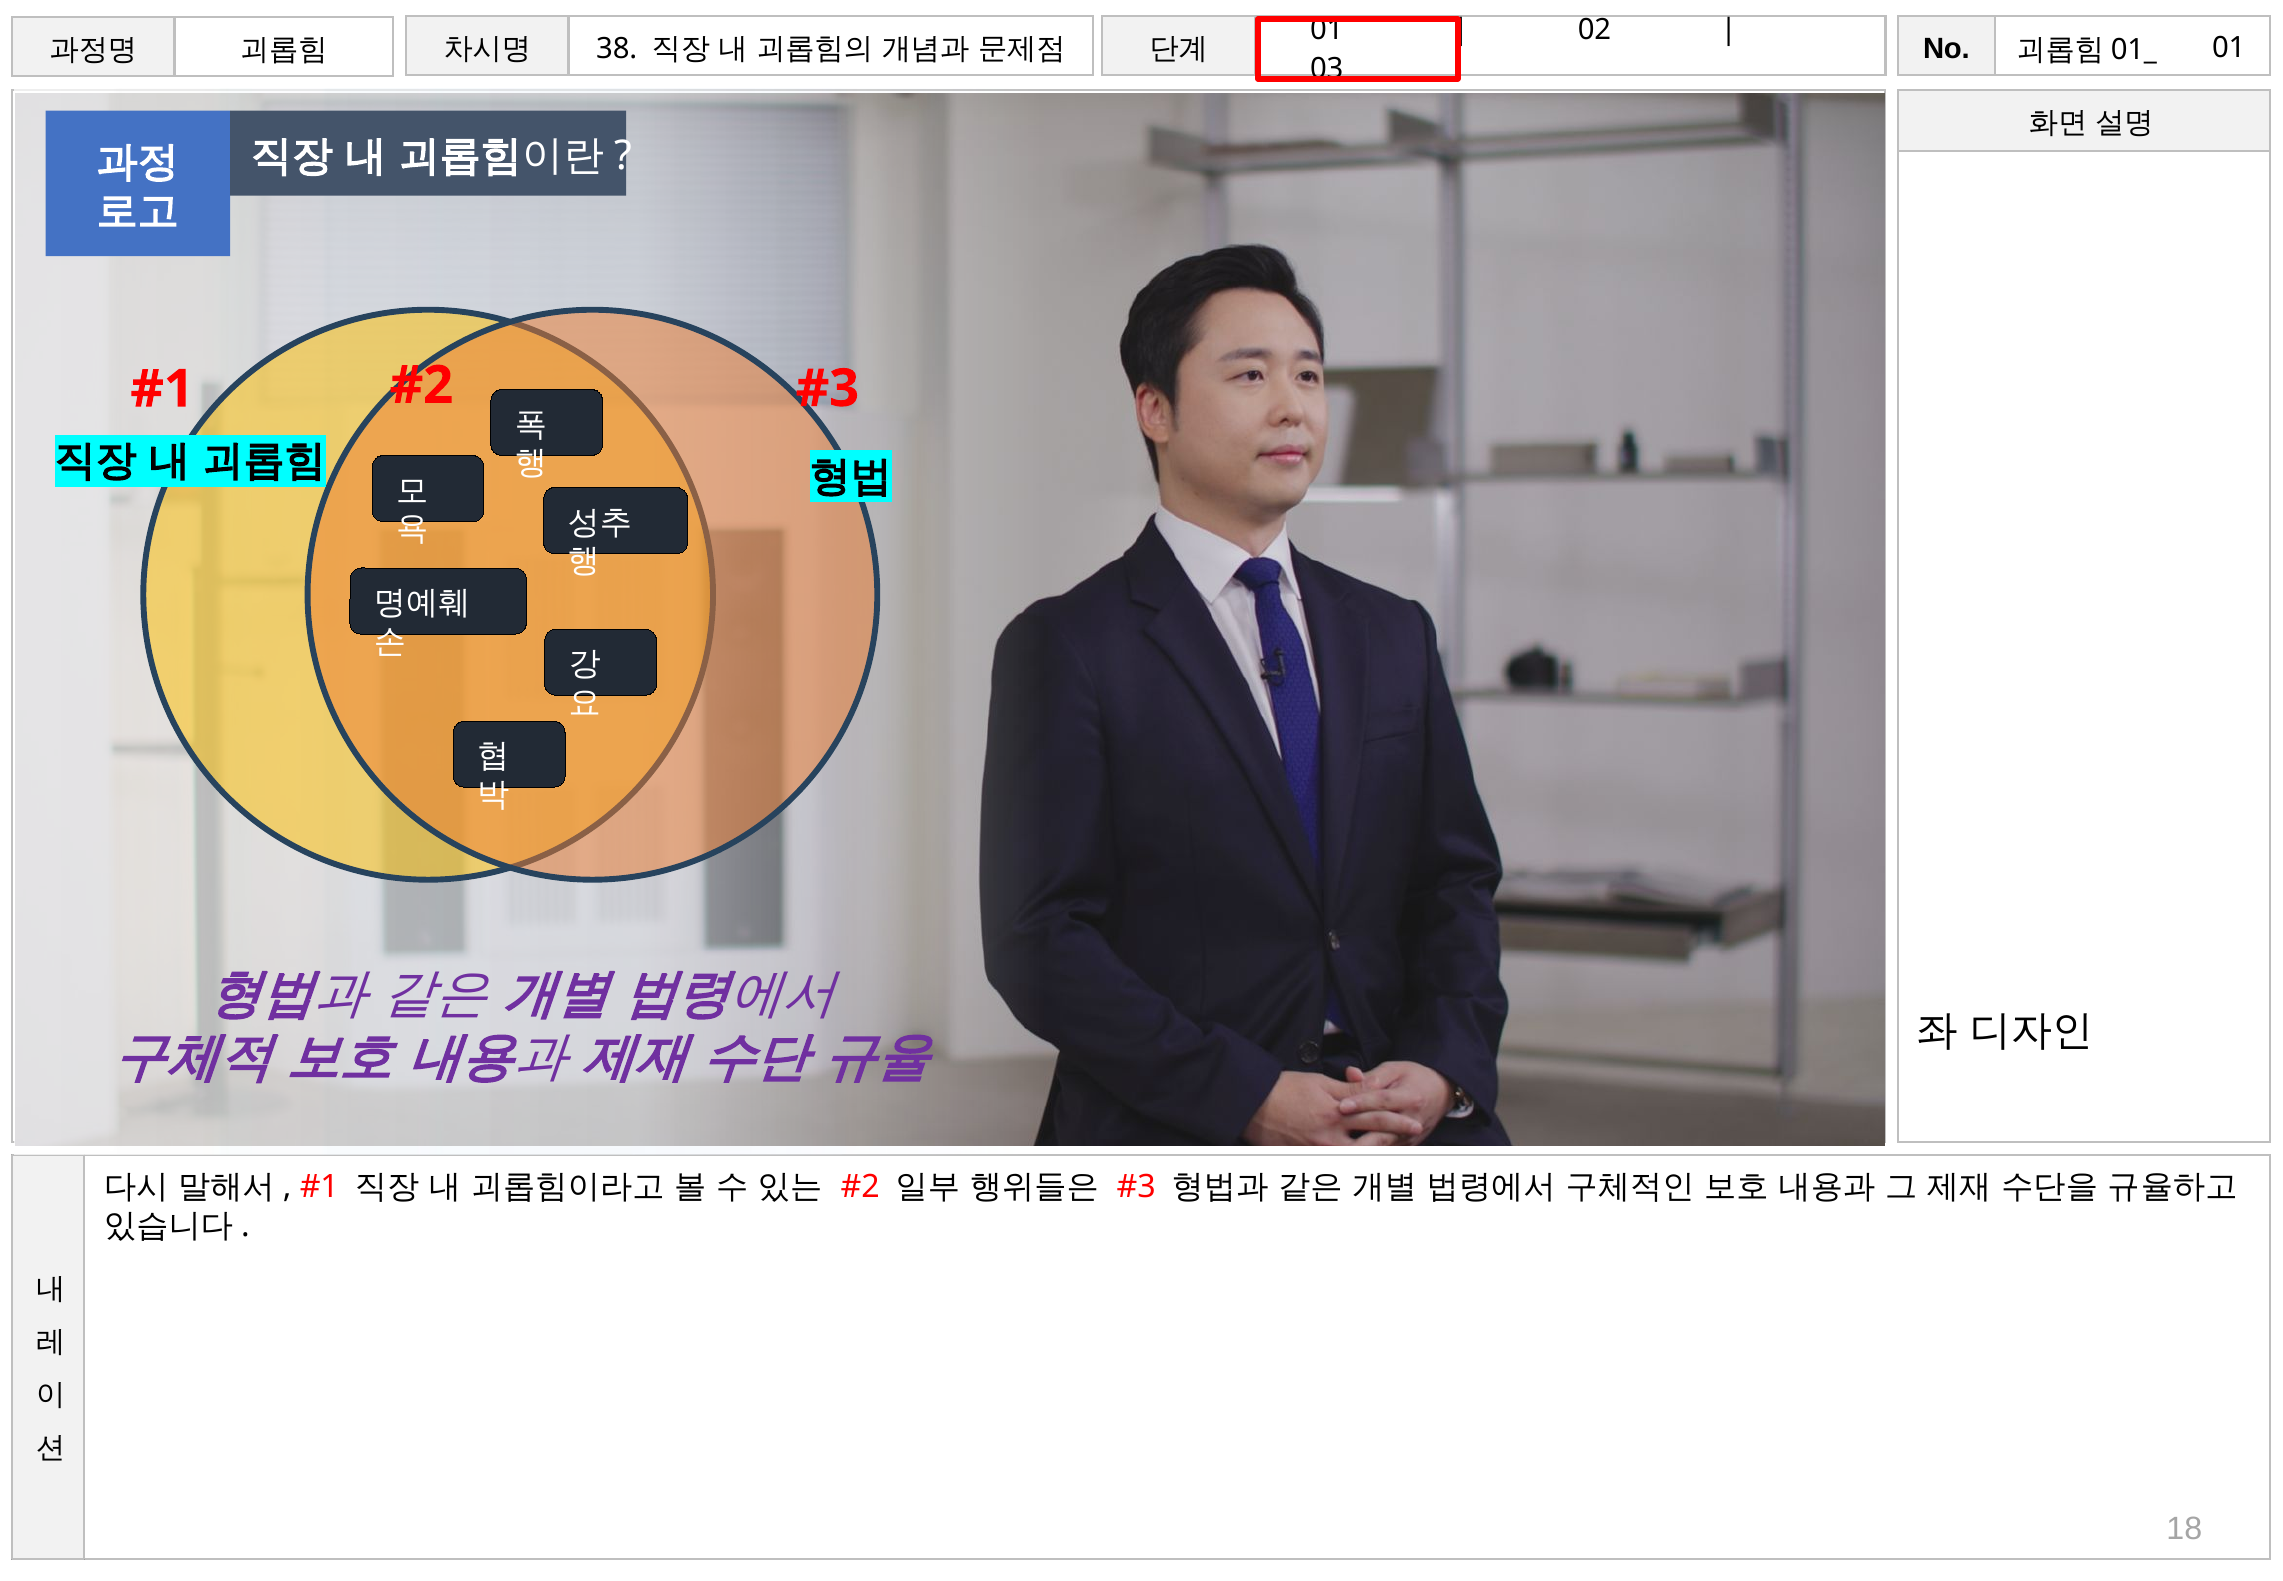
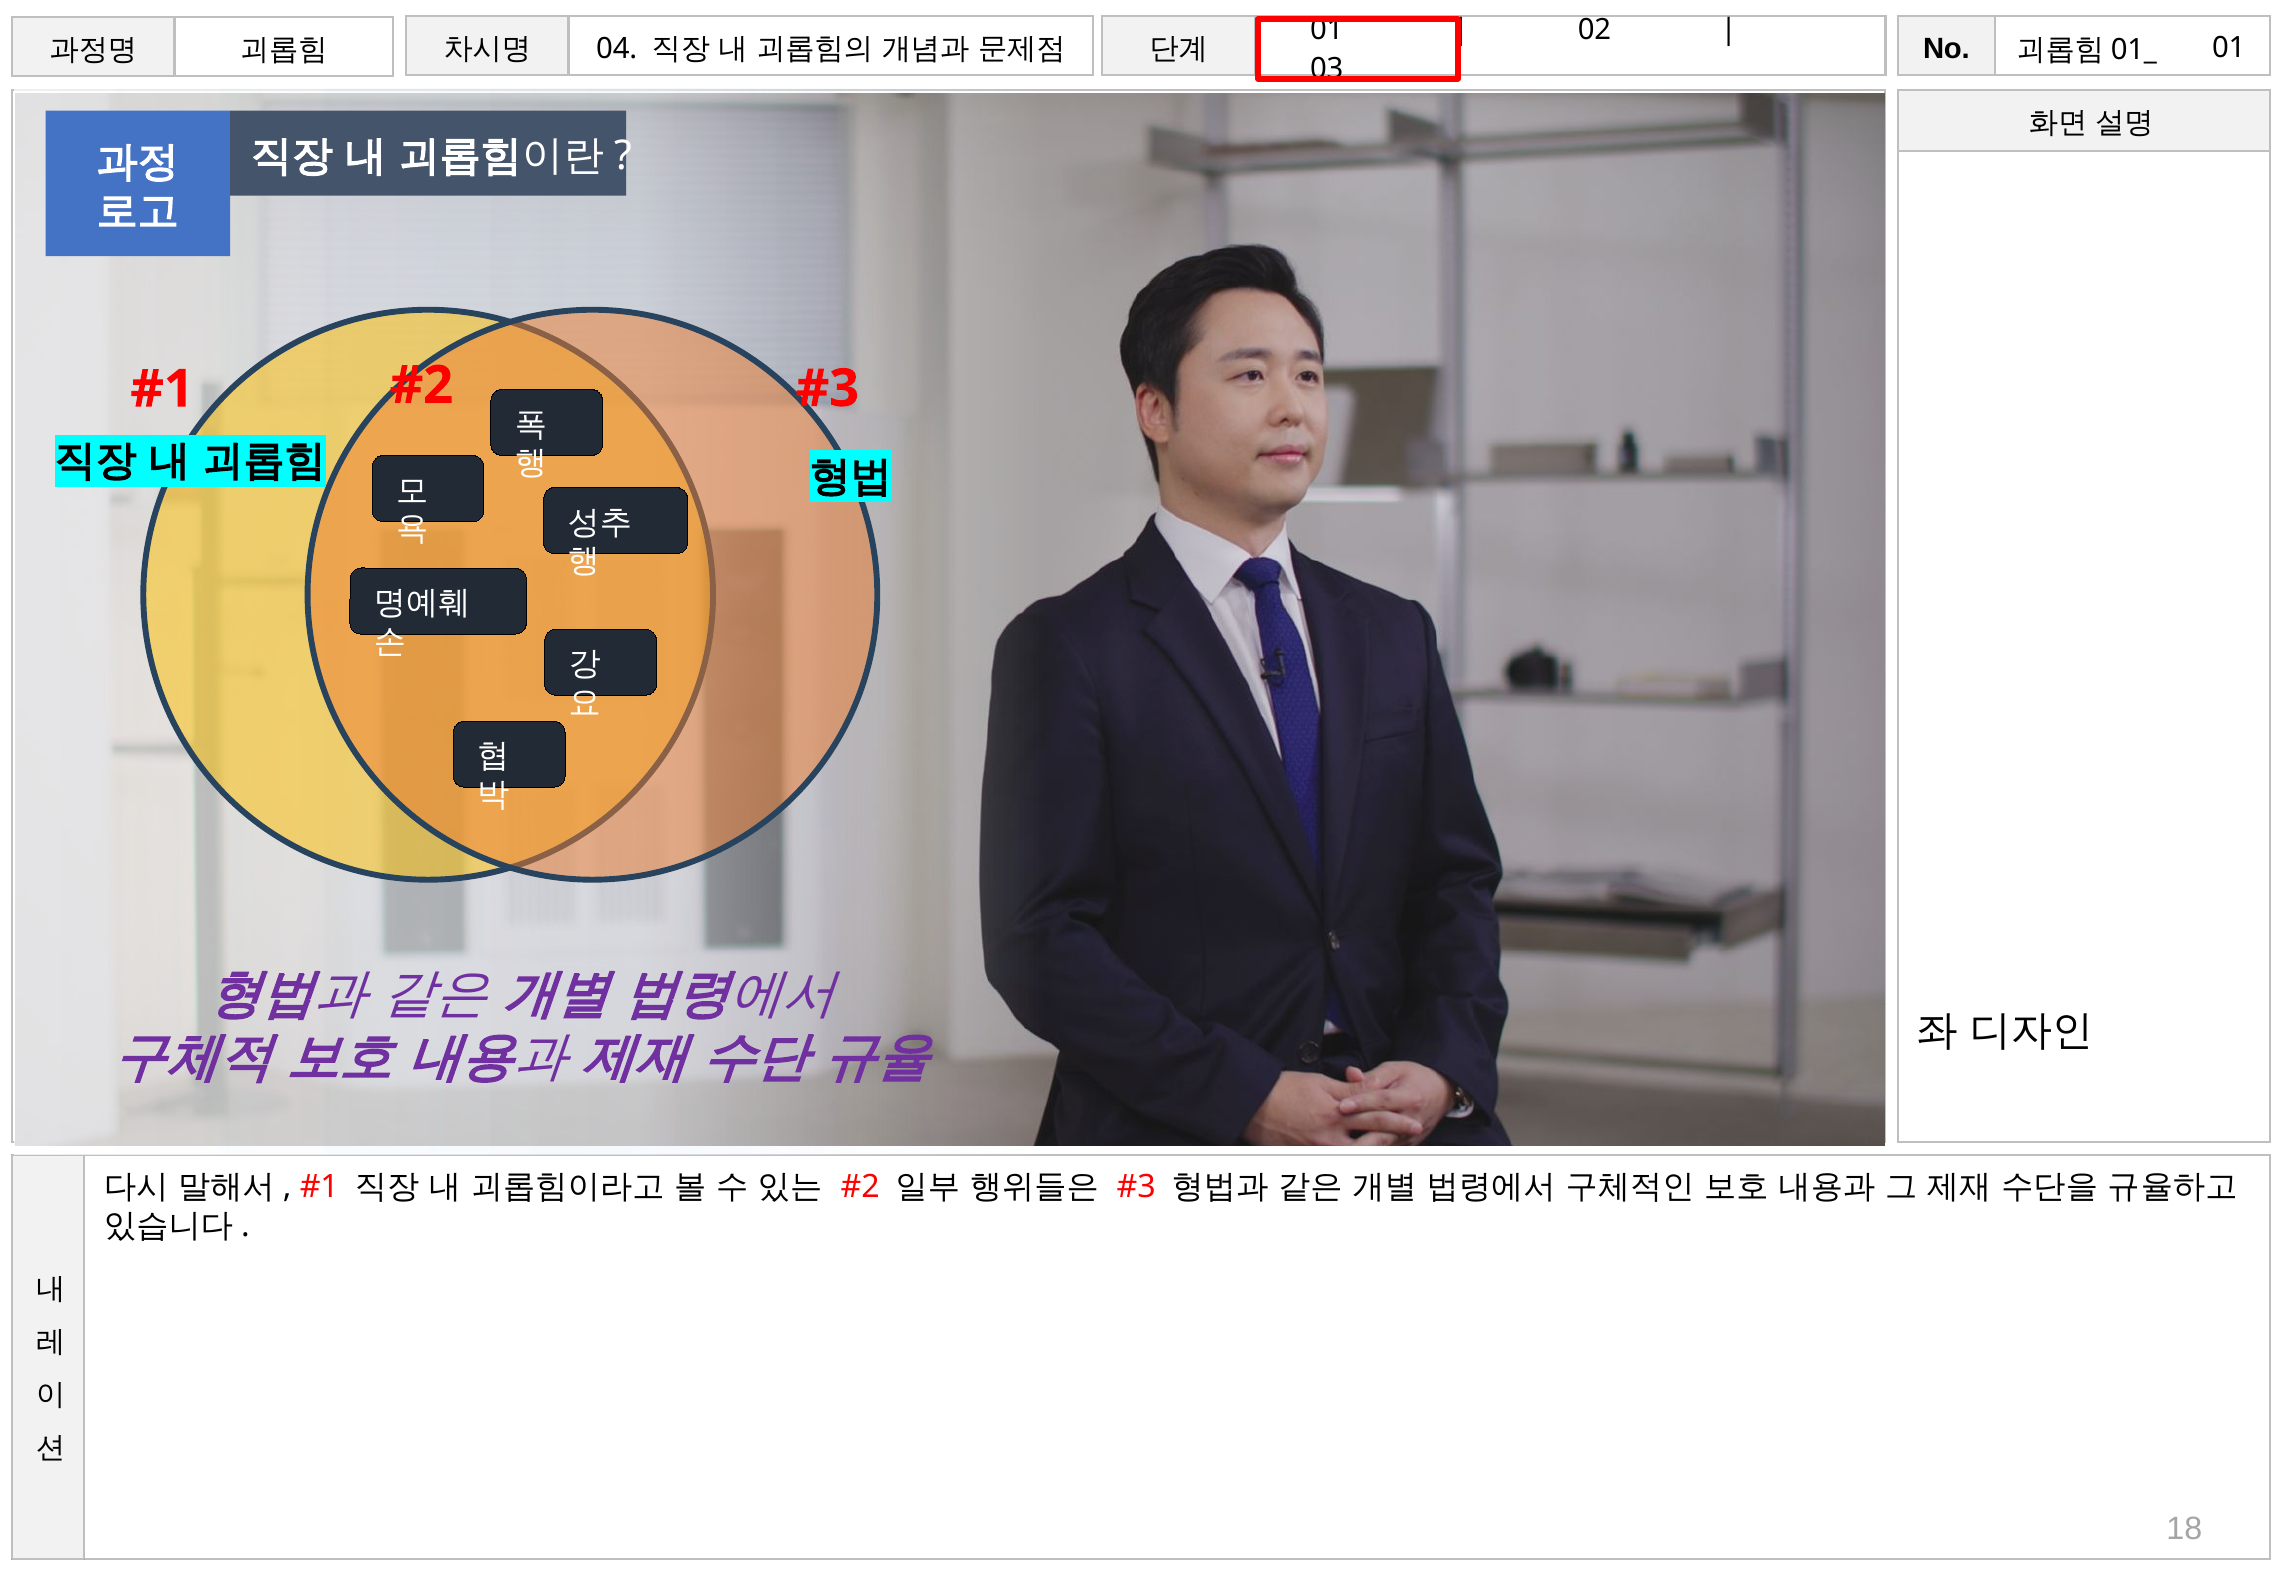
38: 38 -> 04 (617, 49)
